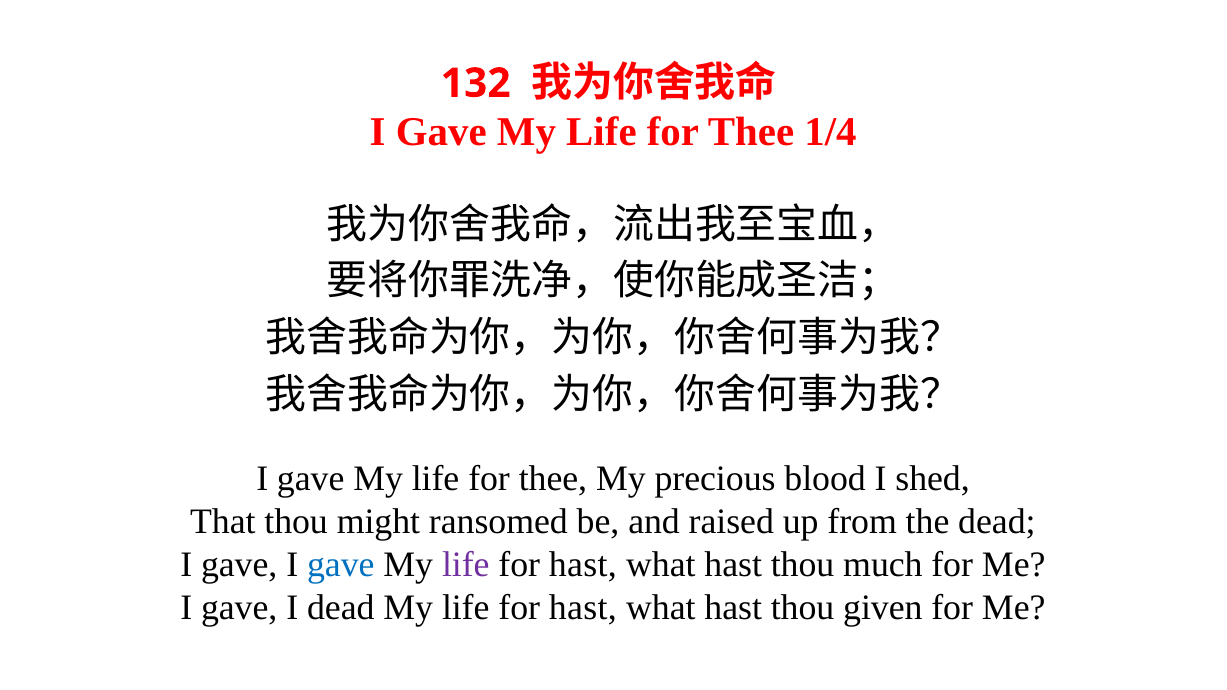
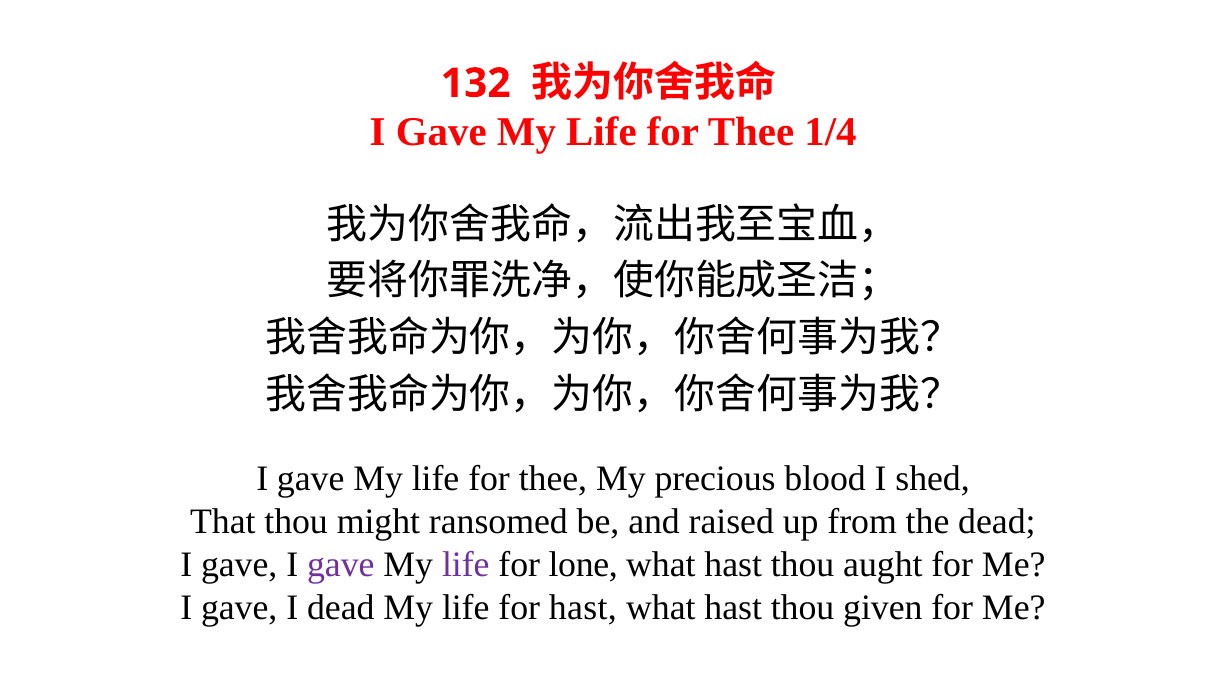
gave colour: blue -> purple (341, 565)
hast: hast -> lone (583, 565)
much: much -> aught (883, 565)
